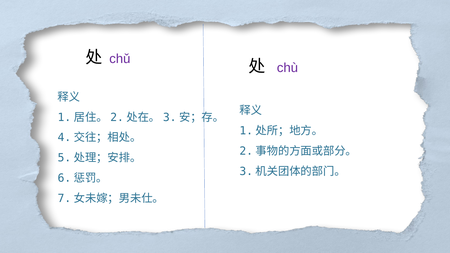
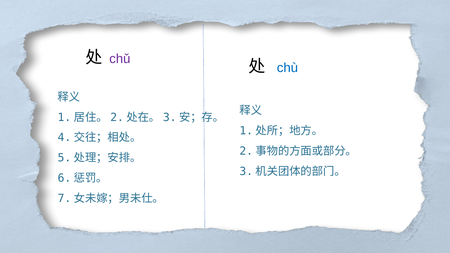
chù colour: purple -> blue (287, 68)
